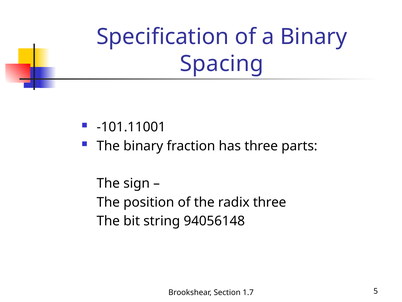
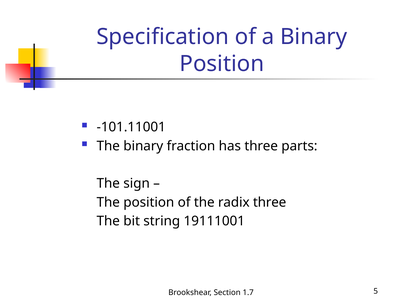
Spacing: Spacing -> Position (222, 64)
94056148: 94056148 -> 19111001 (214, 221)
